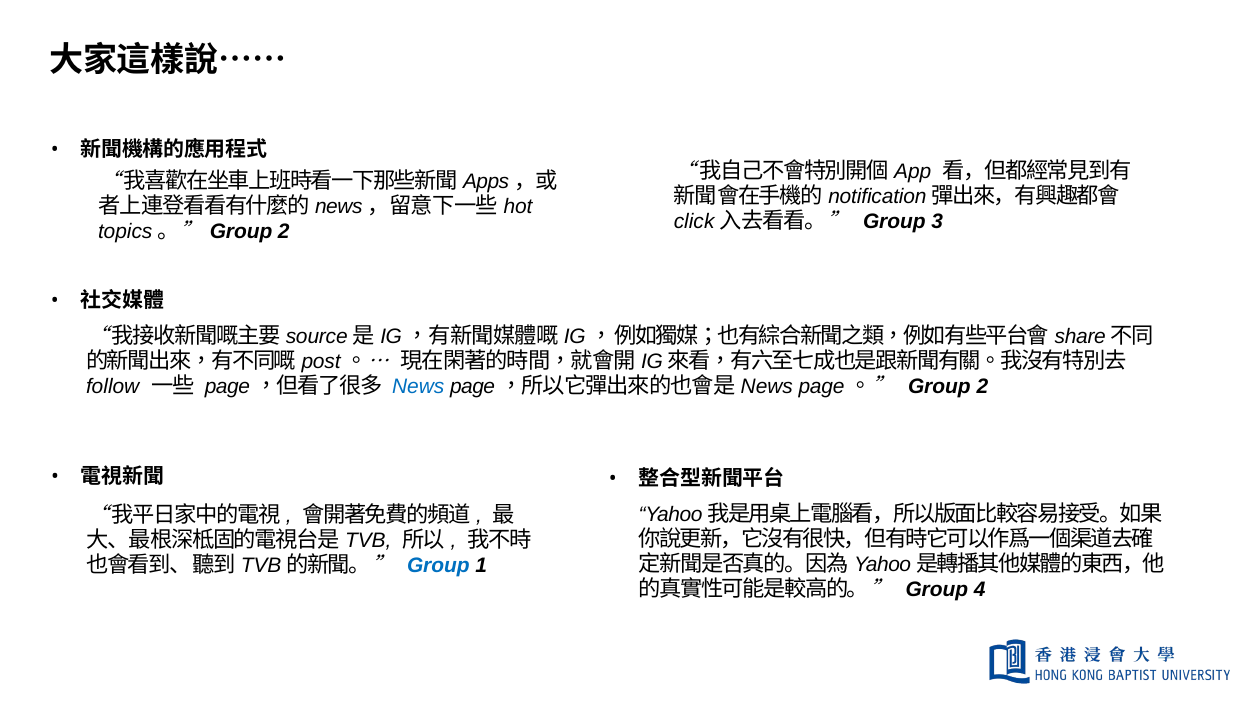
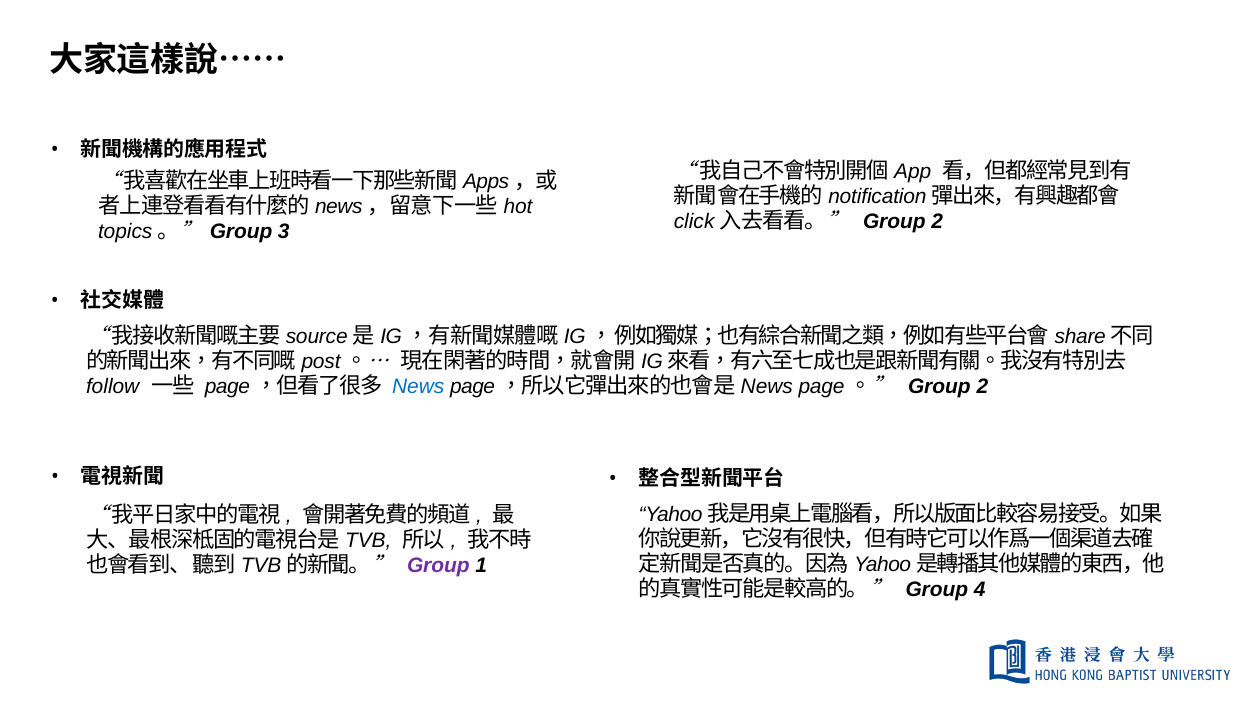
3: 3 -> 2 (937, 222)
topics。 Group 2: 2 -> 3 (284, 232)
Group colour: blue -> purple (438, 566)
